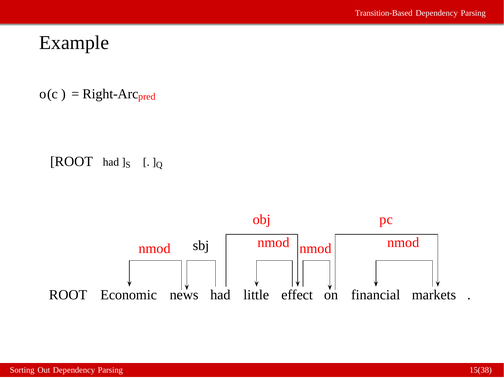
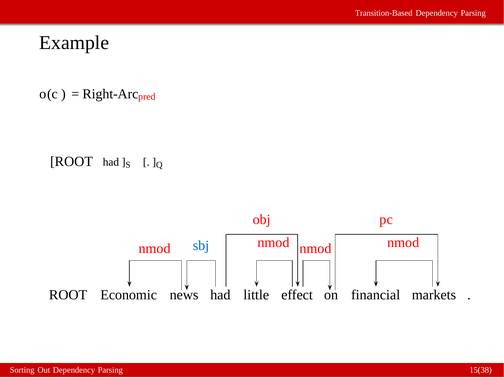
sbj colour: black -> blue (201, 246)
